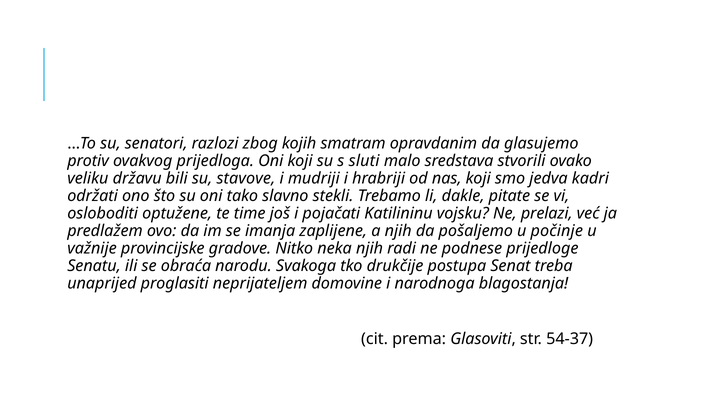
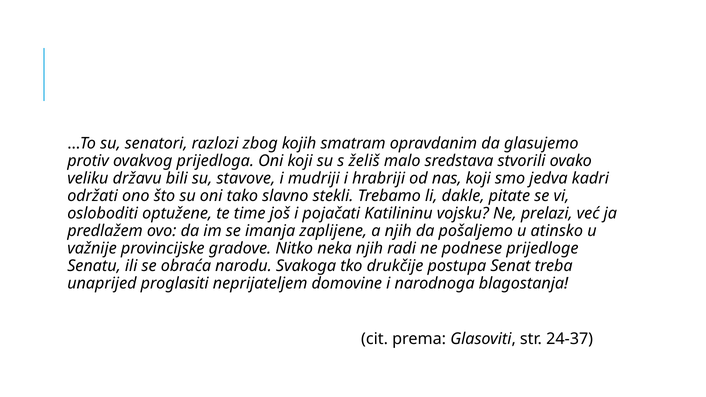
sluti: sluti -> želiš (364, 161)
počinje: počinje -> atinsko (557, 231)
54-37: 54-37 -> 24-37 (570, 339)
